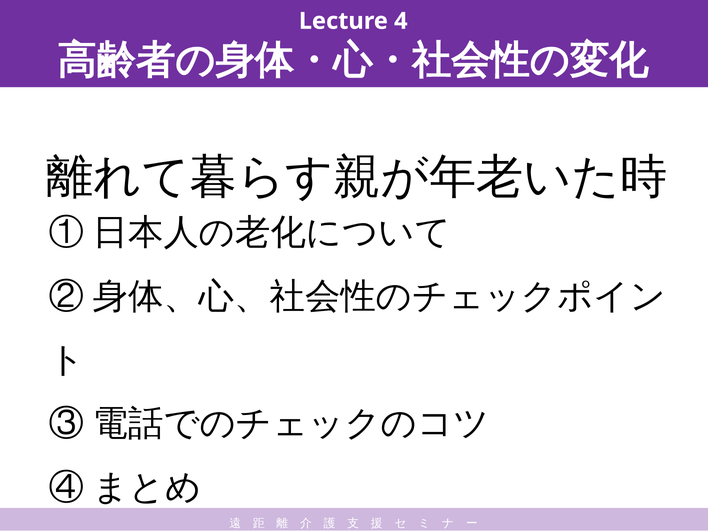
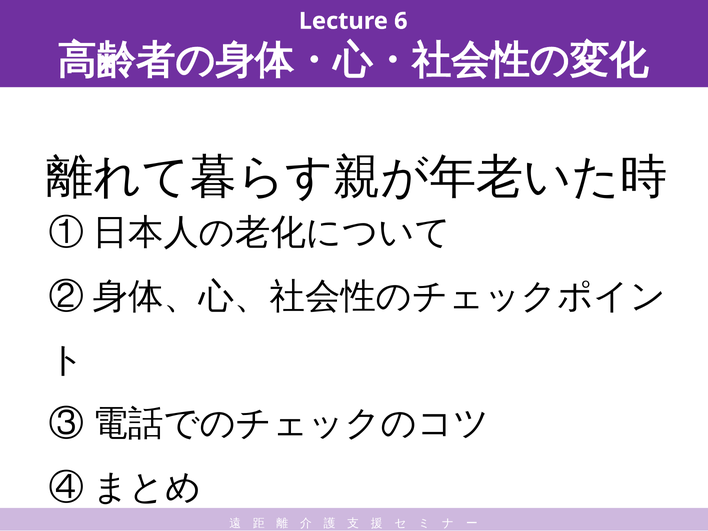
4: 4 -> 6 (401, 21)
